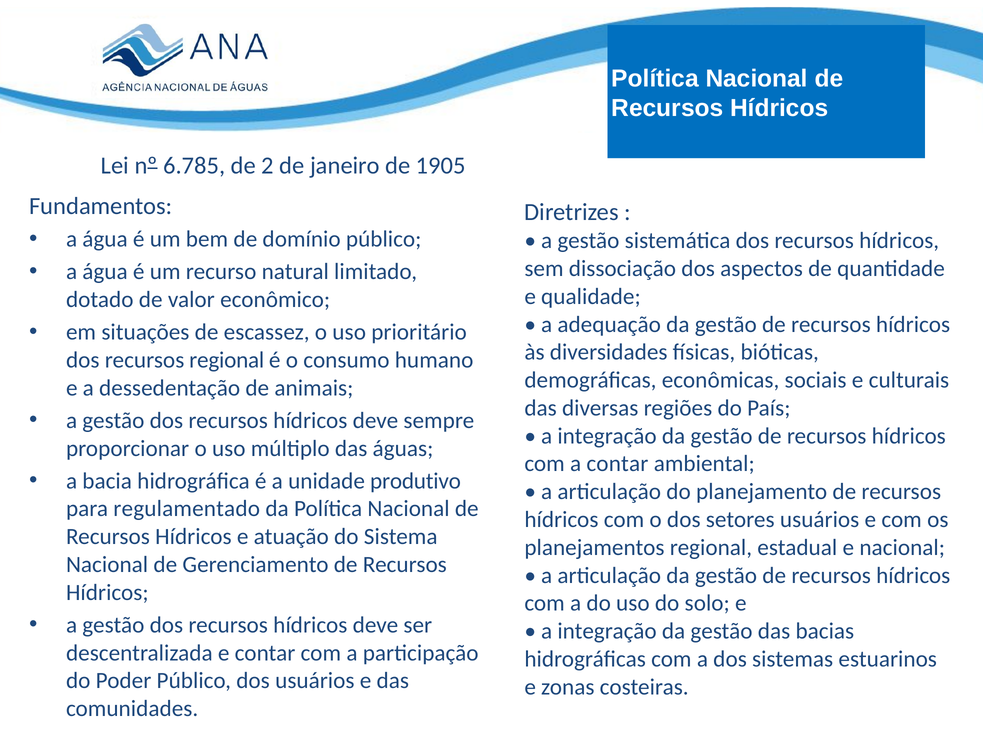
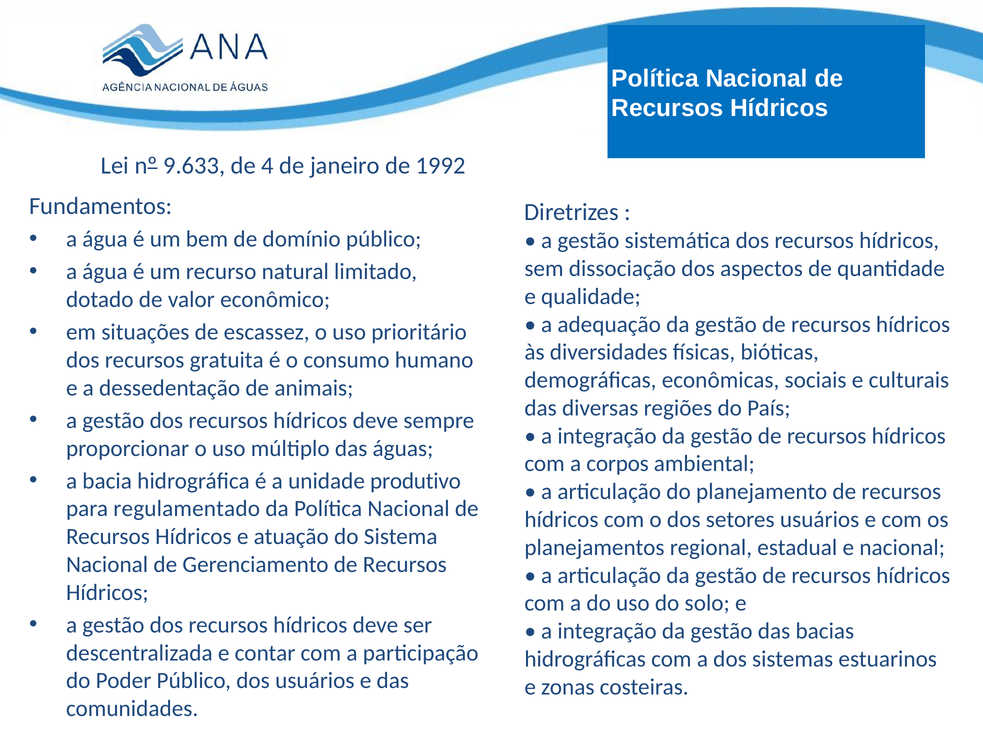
6.785: 6.785 -> 9.633 (194, 165)
2: 2 -> 4 (268, 165)
1905: 1905 -> 1992 (441, 165)
recursos regional: regional -> gratuita (227, 360)
a contar: contar -> corpos (618, 463)
